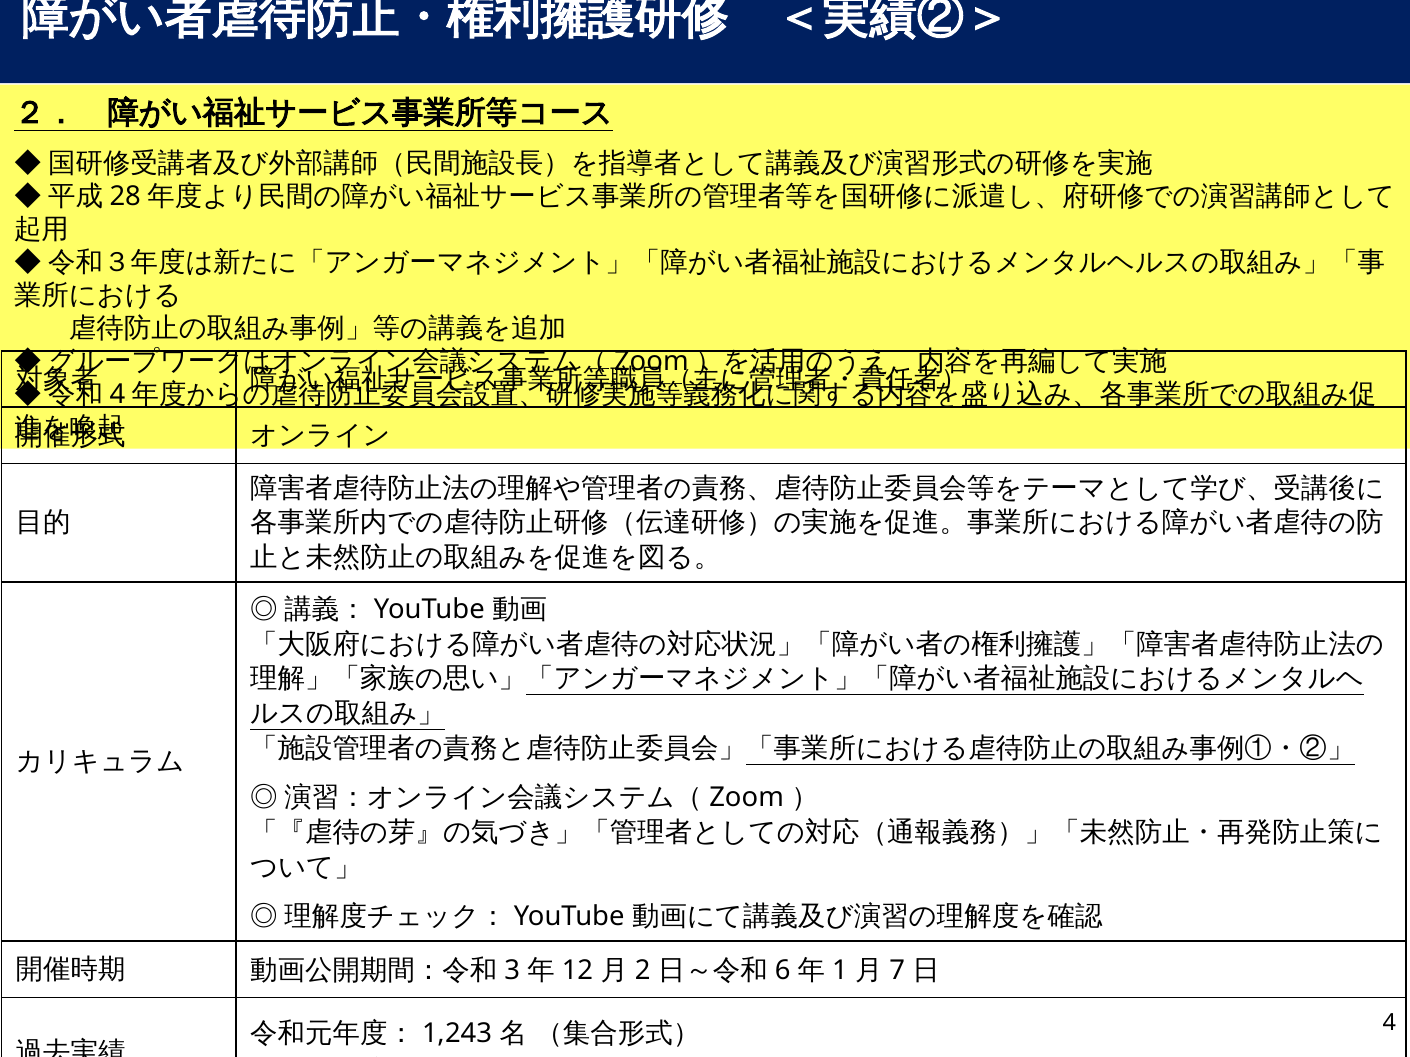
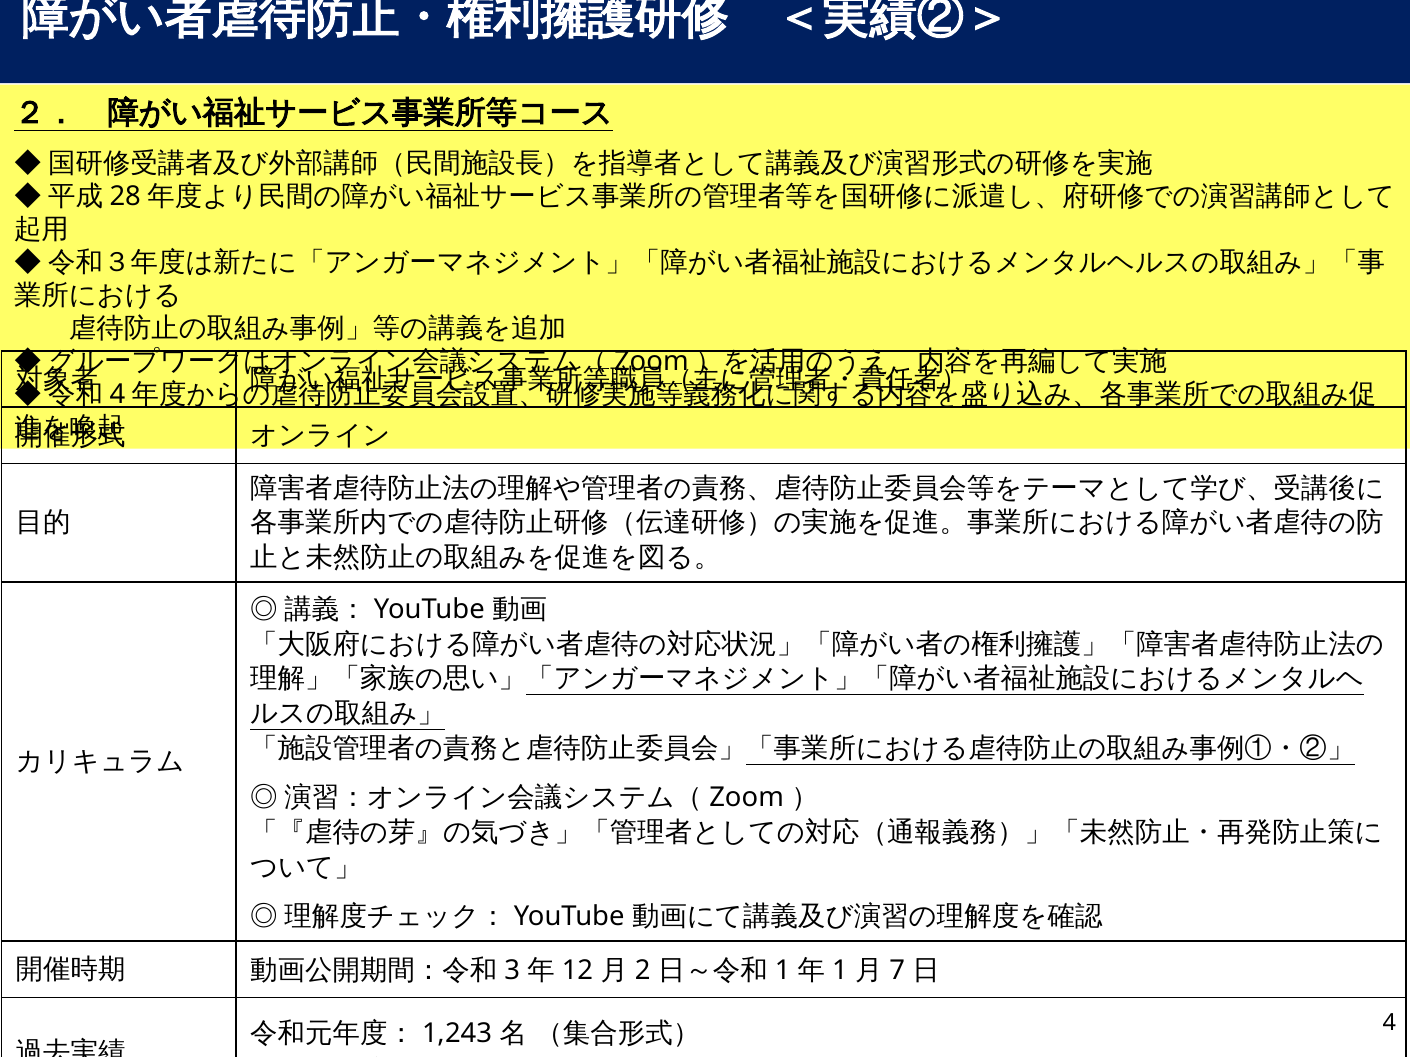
6: 6 -> 1 (783, 971)
